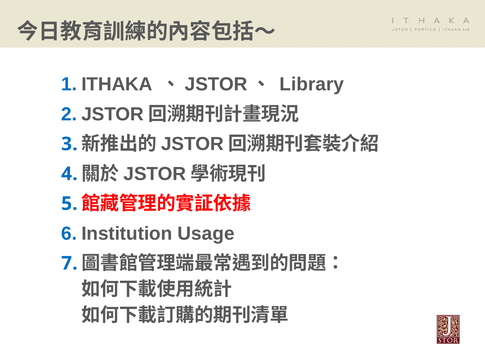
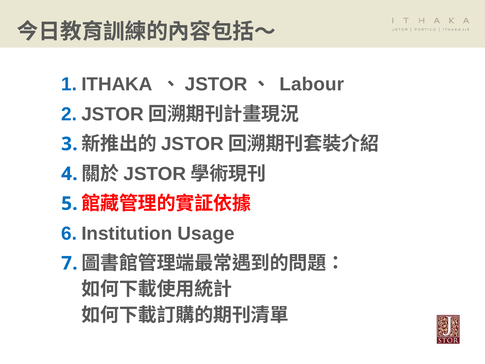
Library: Library -> Labour (312, 84)
